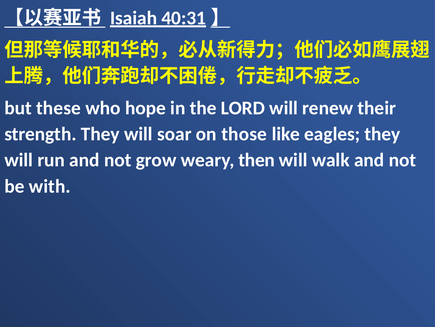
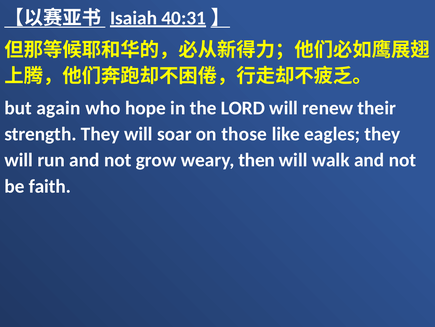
these: these -> again (58, 108)
with: with -> faith (50, 186)
